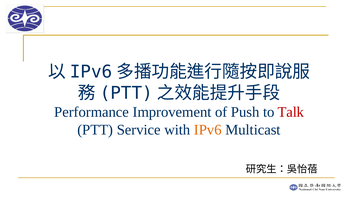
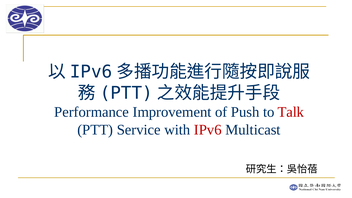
IPv6 colour: orange -> red (208, 130)
